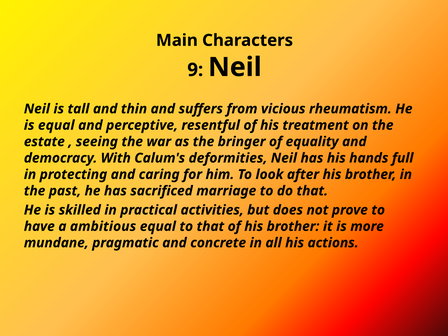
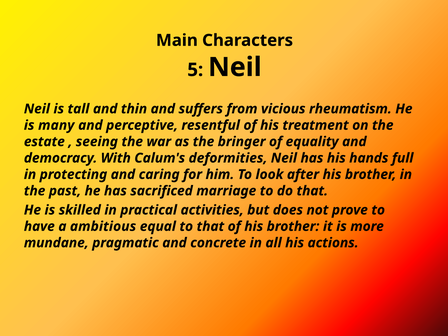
9: 9 -> 5 (195, 70)
is equal: equal -> many (56, 125)
